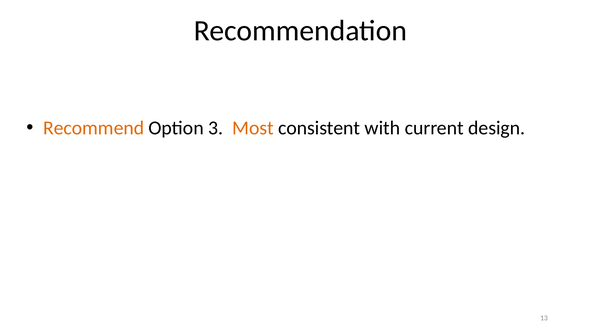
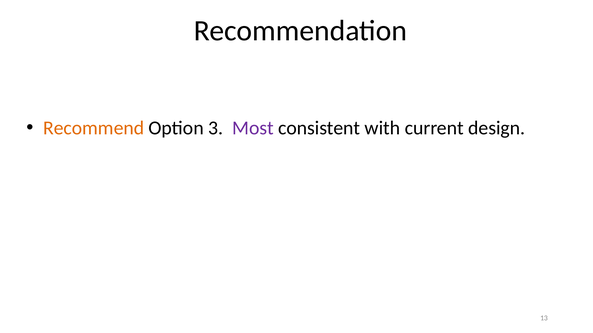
Most colour: orange -> purple (253, 128)
